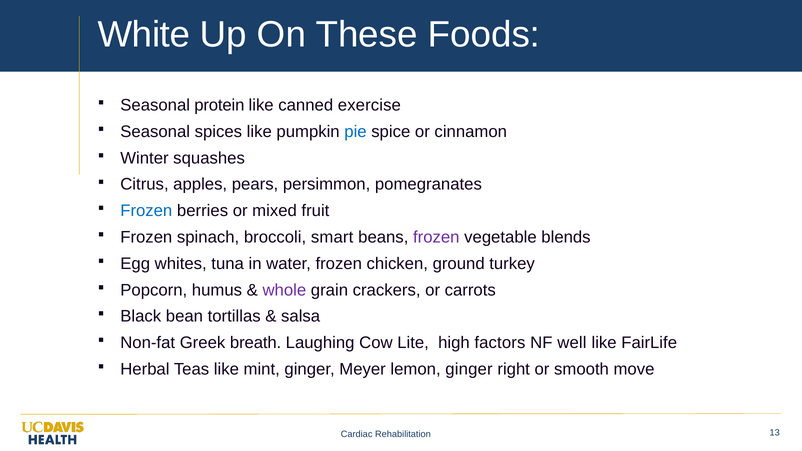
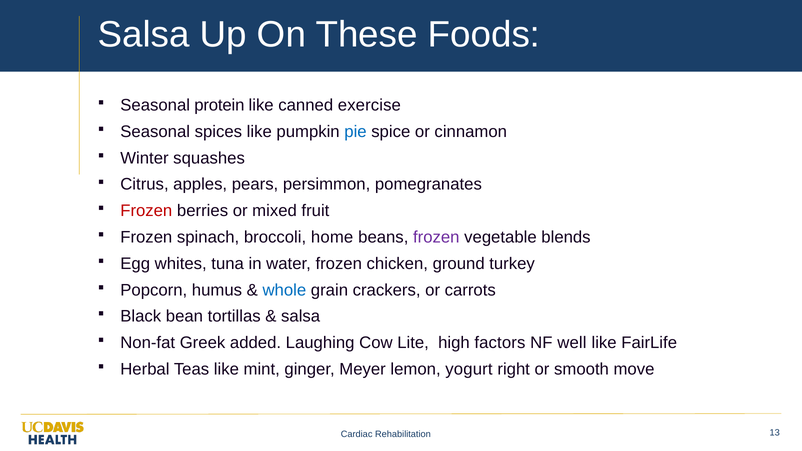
White: White -> Salsa (144, 35)
Frozen colour: blue -> red (146, 211)
smart: smart -> home (332, 237)
whole colour: purple -> blue (284, 290)
breath: breath -> added (256, 343)
lemon ginger: ginger -> yogurt (469, 369)
